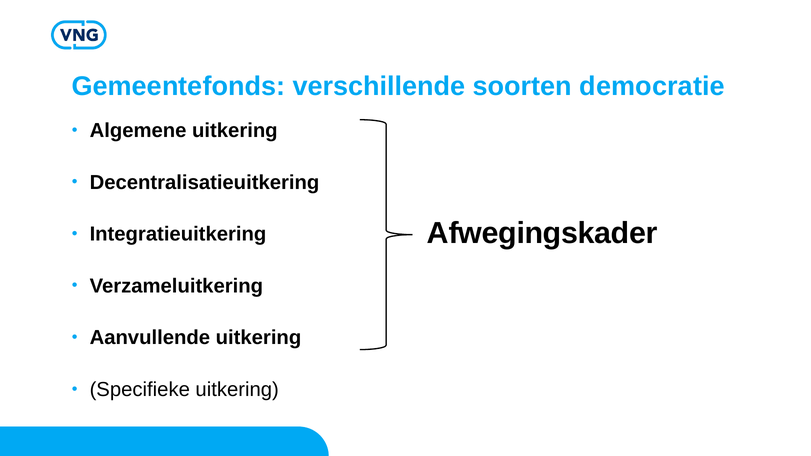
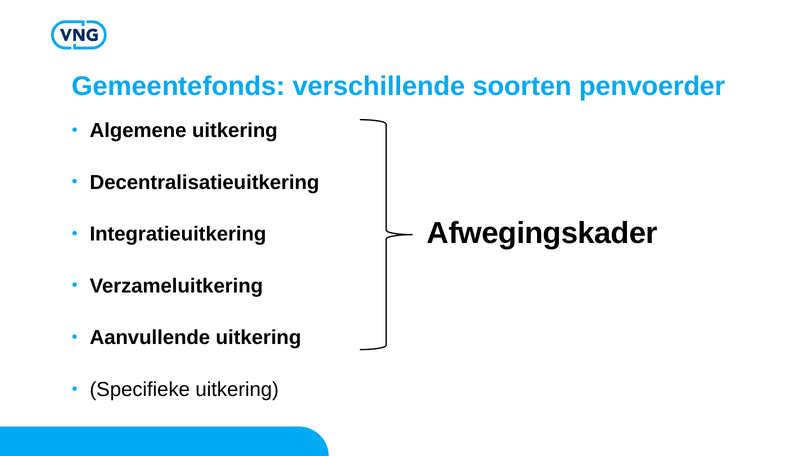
democratie: democratie -> penvoerder (652, 86)
